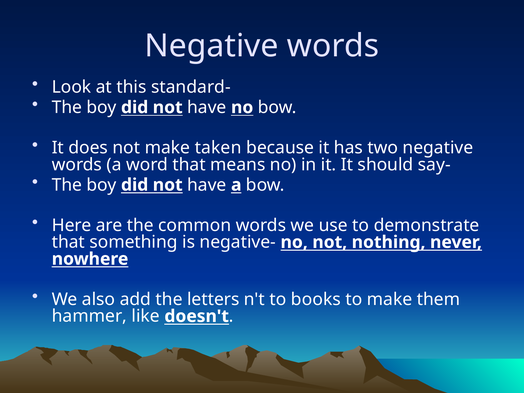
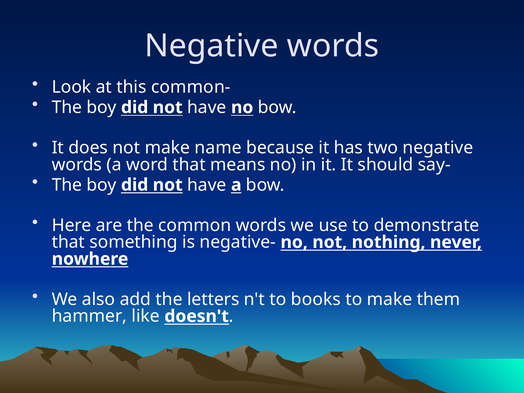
standard-: standard- -> common- (191, 87)
taken: taken -> name (218, 148)
